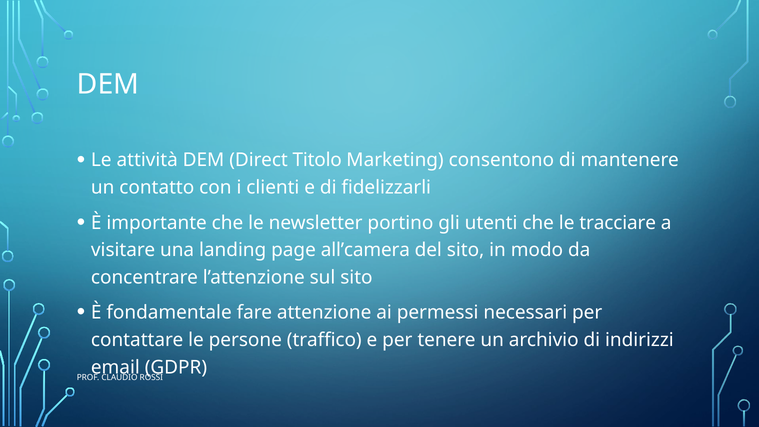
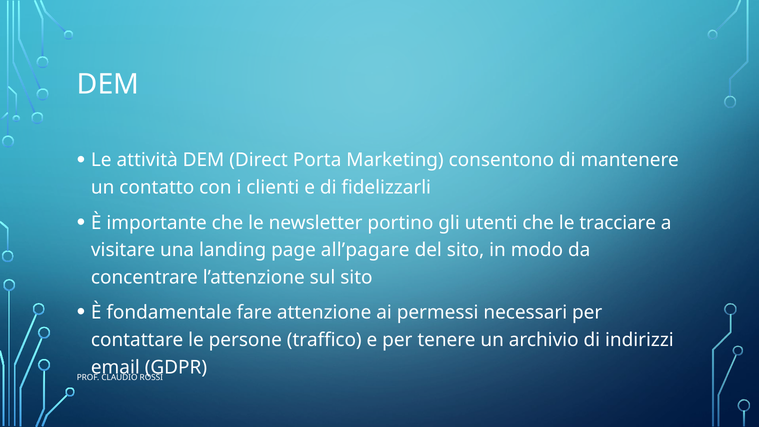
Titolo: Titolo -> Porta (317, 160)
all’camera: all’camera -> all’pagare (365, 250)
